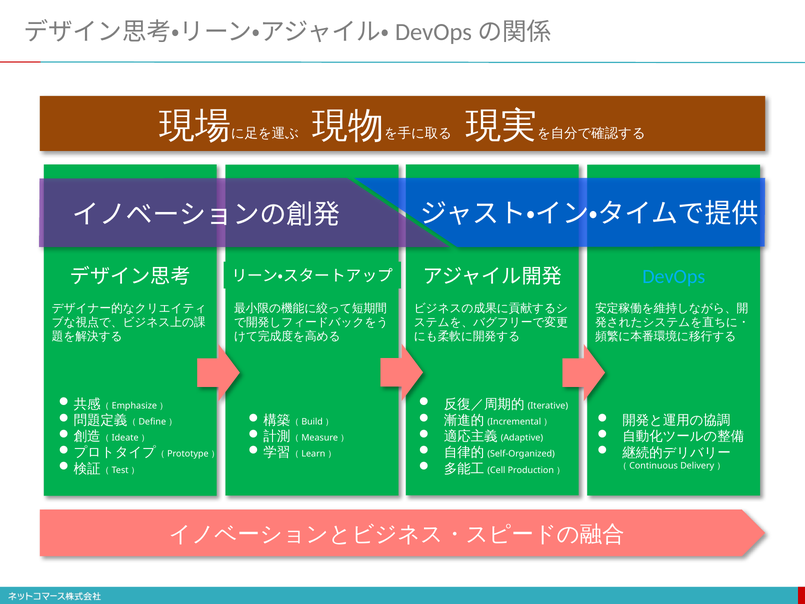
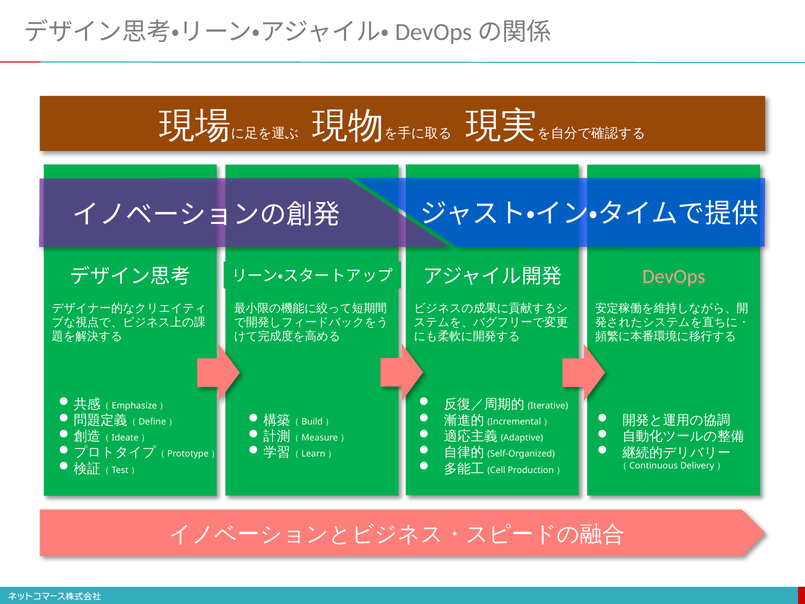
DevOps colour: light blue -> pink (674, 276)
